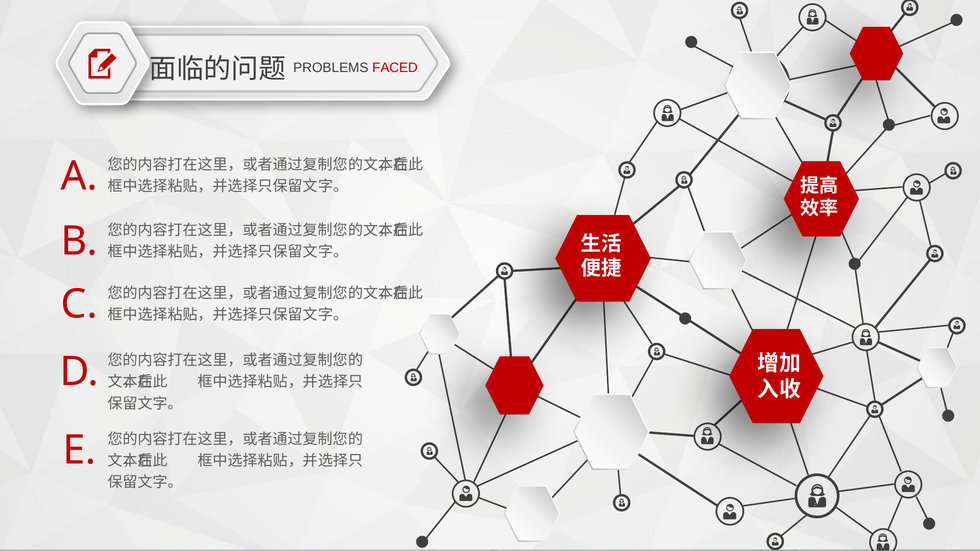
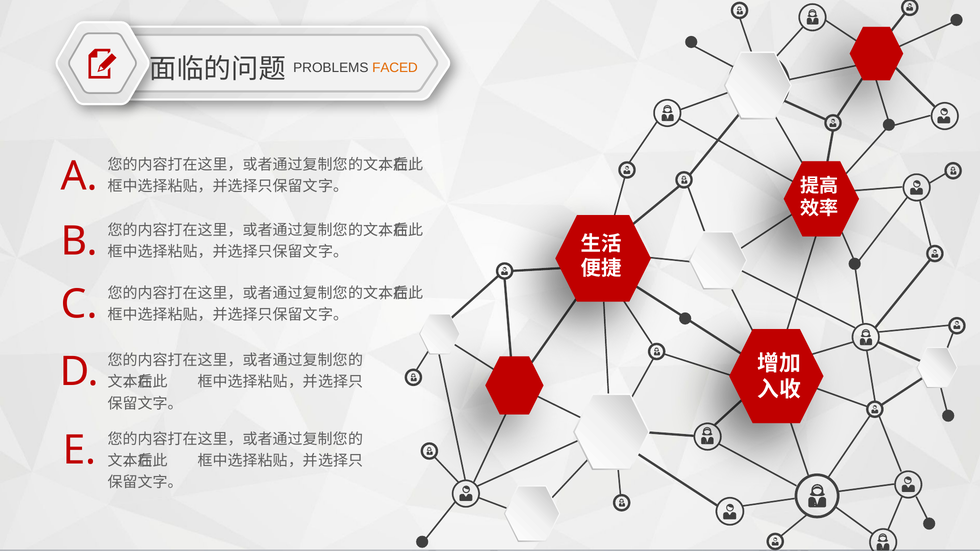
FACED colour: red -> orange (395, 68)
